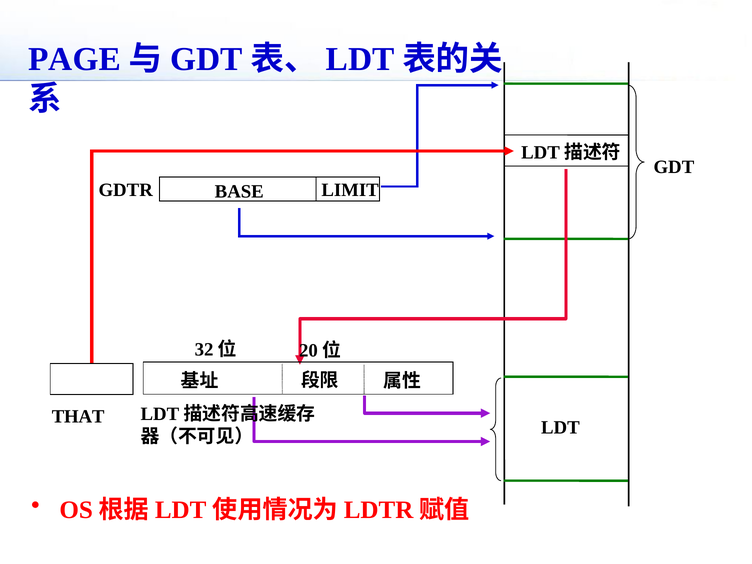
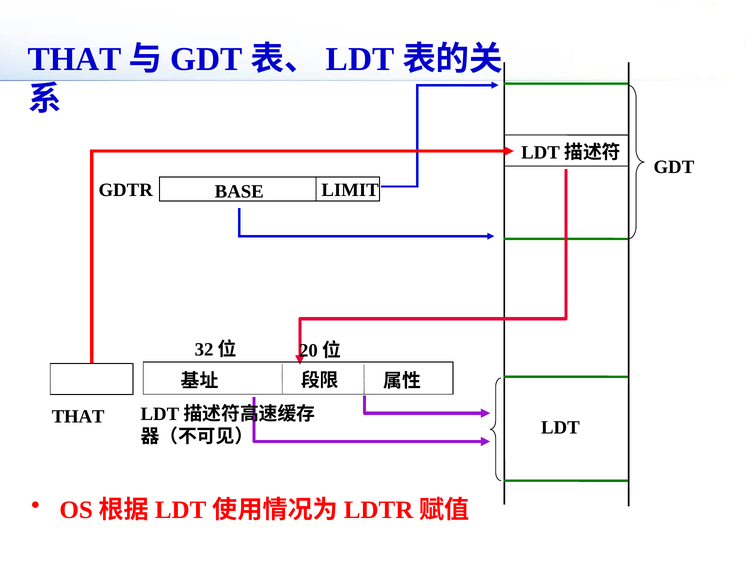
PAGE: PAGE -> THAT (75, 59)
